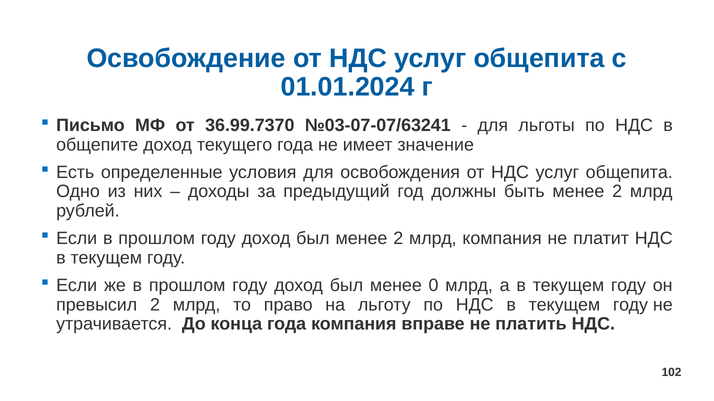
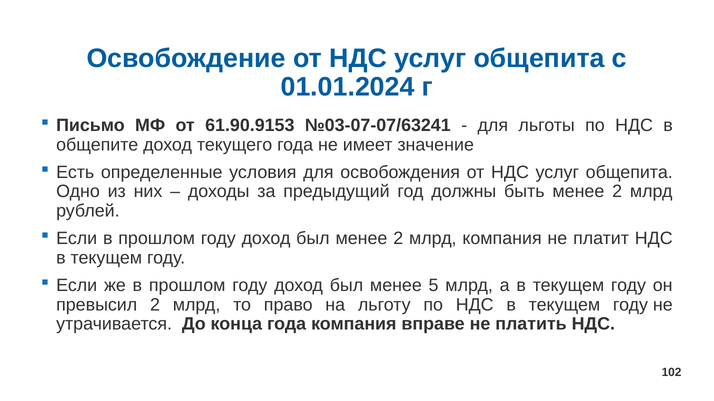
36.99.7370: 36.99.7370 -> 61.90.9153 (250, 126)
0: 0 -> 5 (434, 286)
